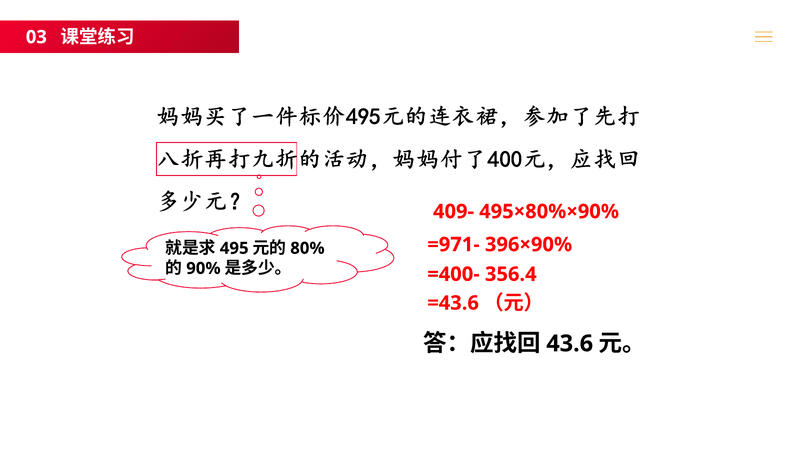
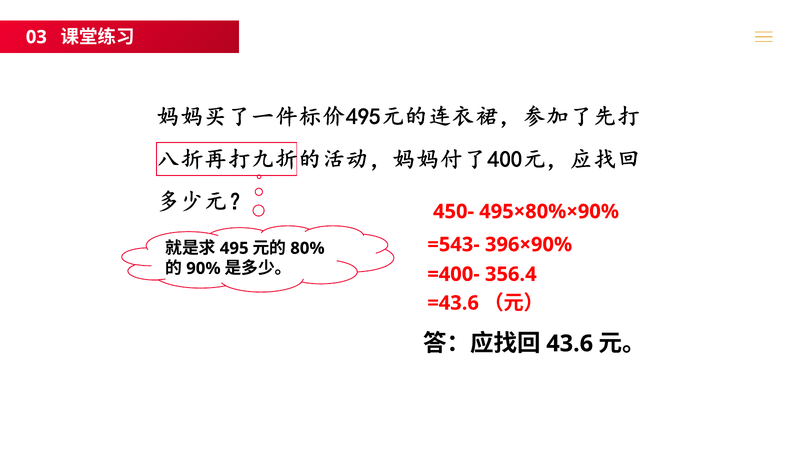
409-: 409- -> 450- (453, 211)
=971-: =971- -> =543- (453, 244)
